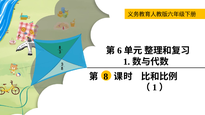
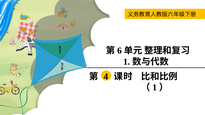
8: 8 -> 4 (106, 77)
